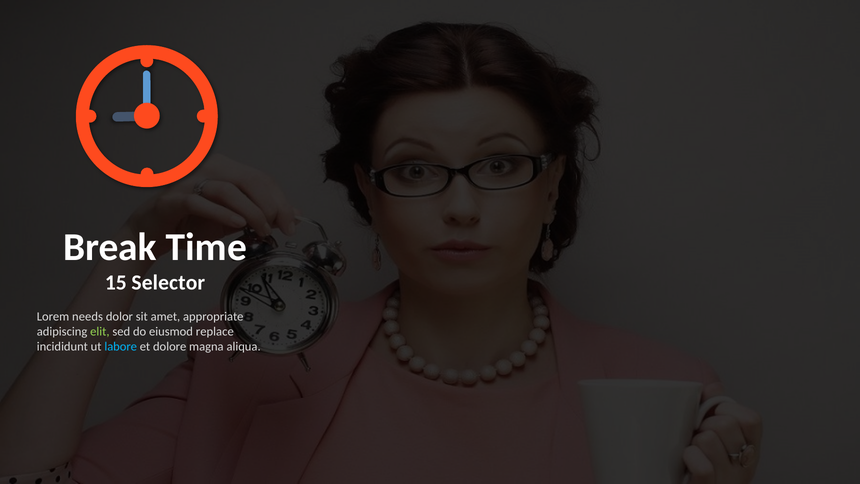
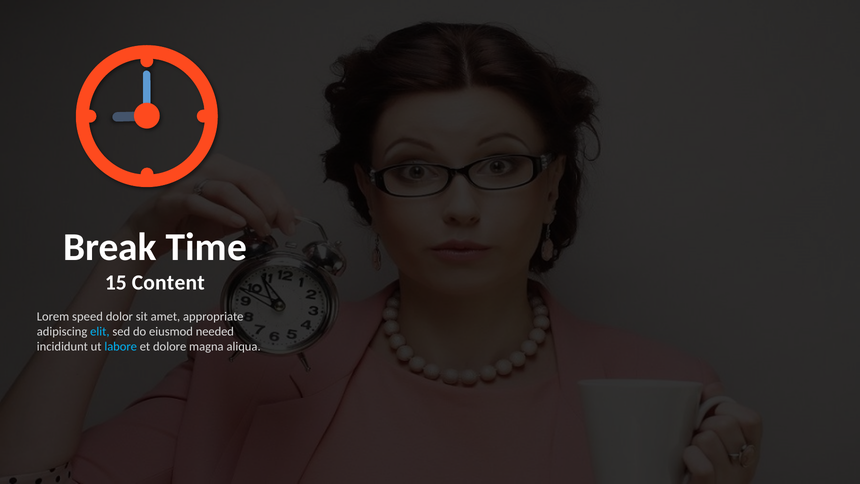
Selector: Selector -> Content (168, 282)
needs: needs -> speed (88, 316)
elit colour: light green -> light blue (100, 331)
replace: replace -> needed (215, 331)
